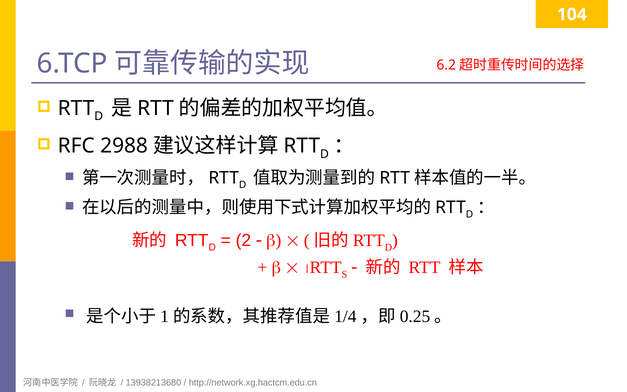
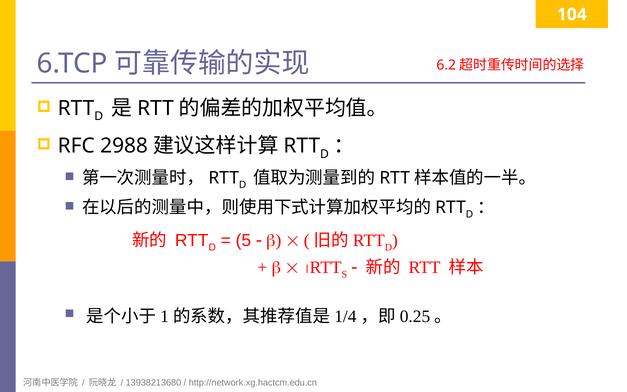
2: 2 -> 5 (243, 240)
